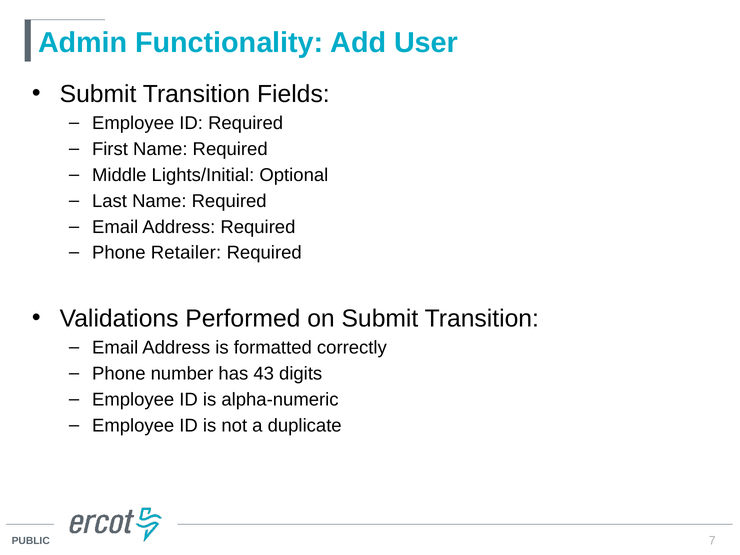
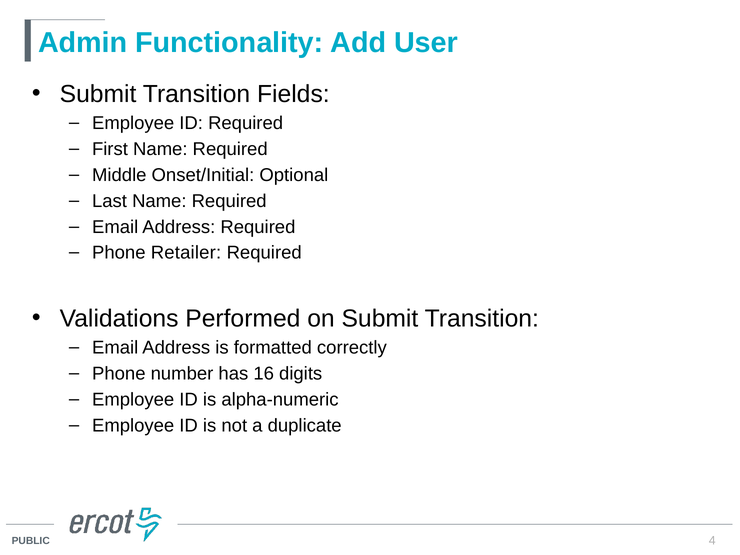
Lights/Initial: Lights/Initial -> Onset/Initial (203, 175)
43: 43 -> 16 (264, 374)
7: 7 -> 4 (712, 541)
